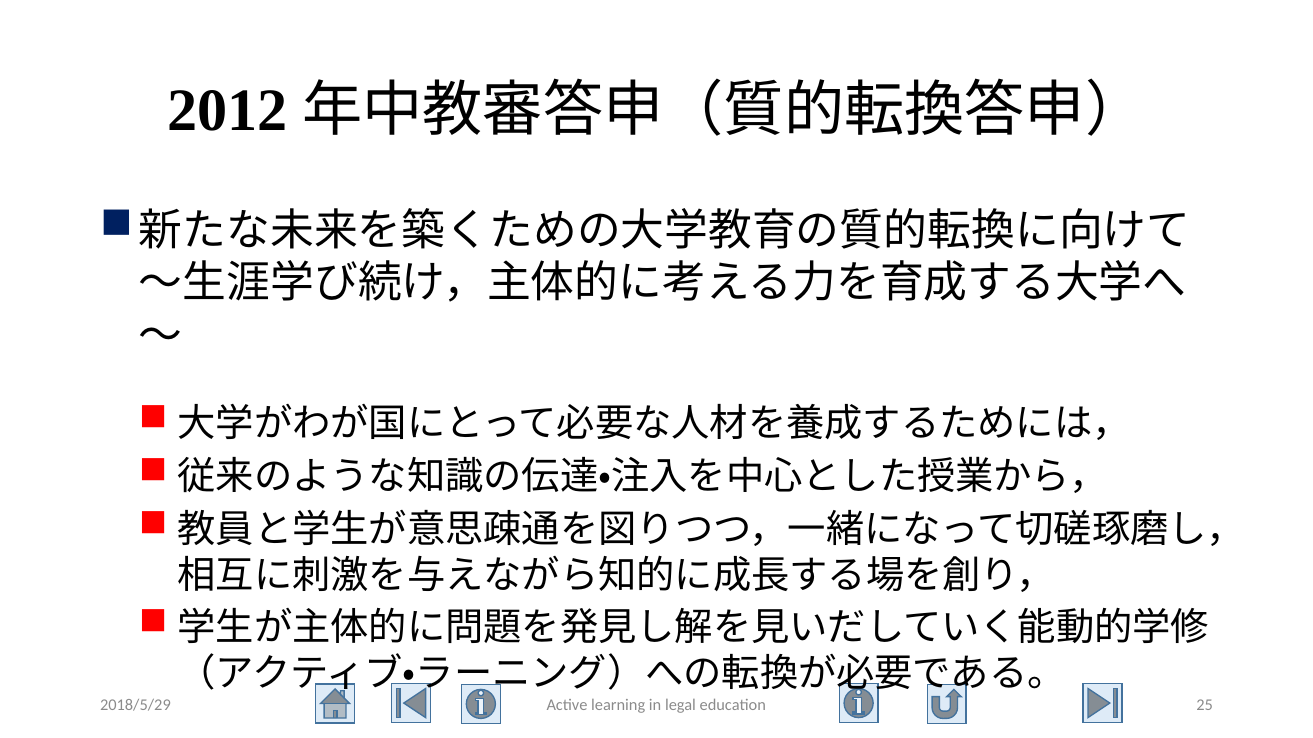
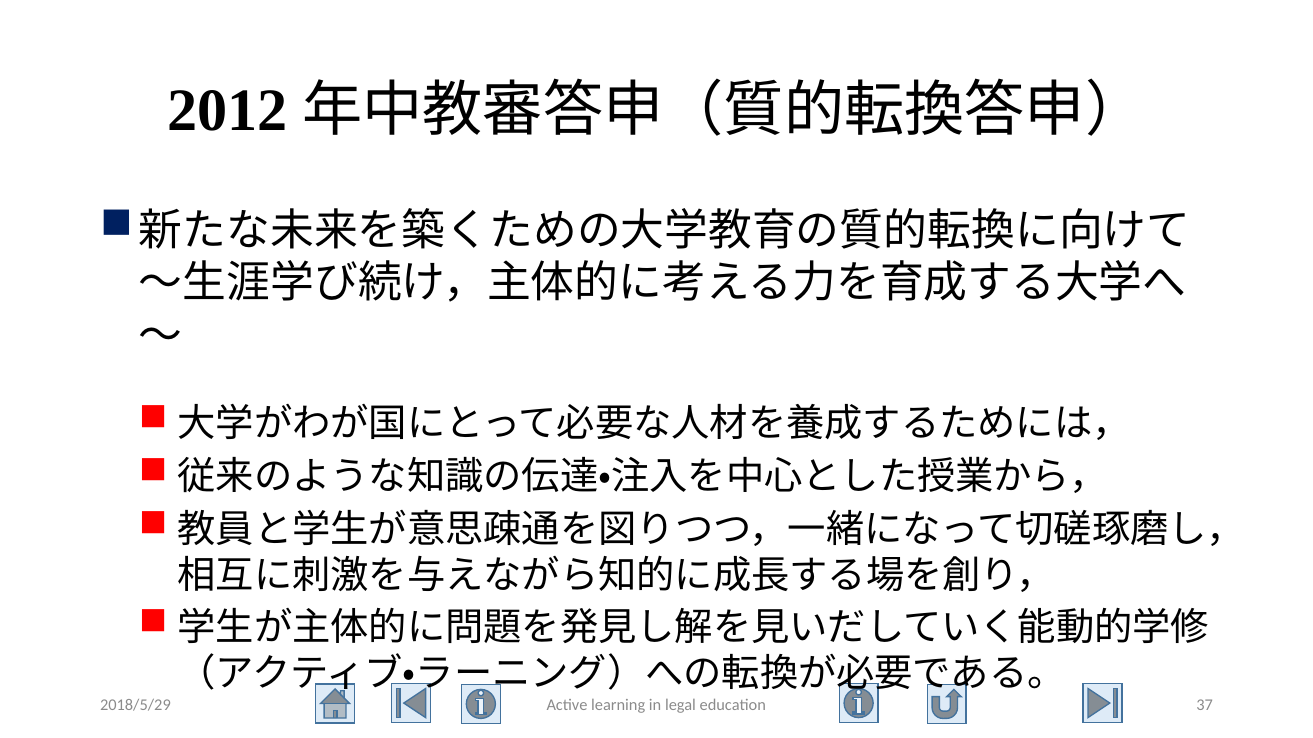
25: 25 -> 37 (1205, 705)
